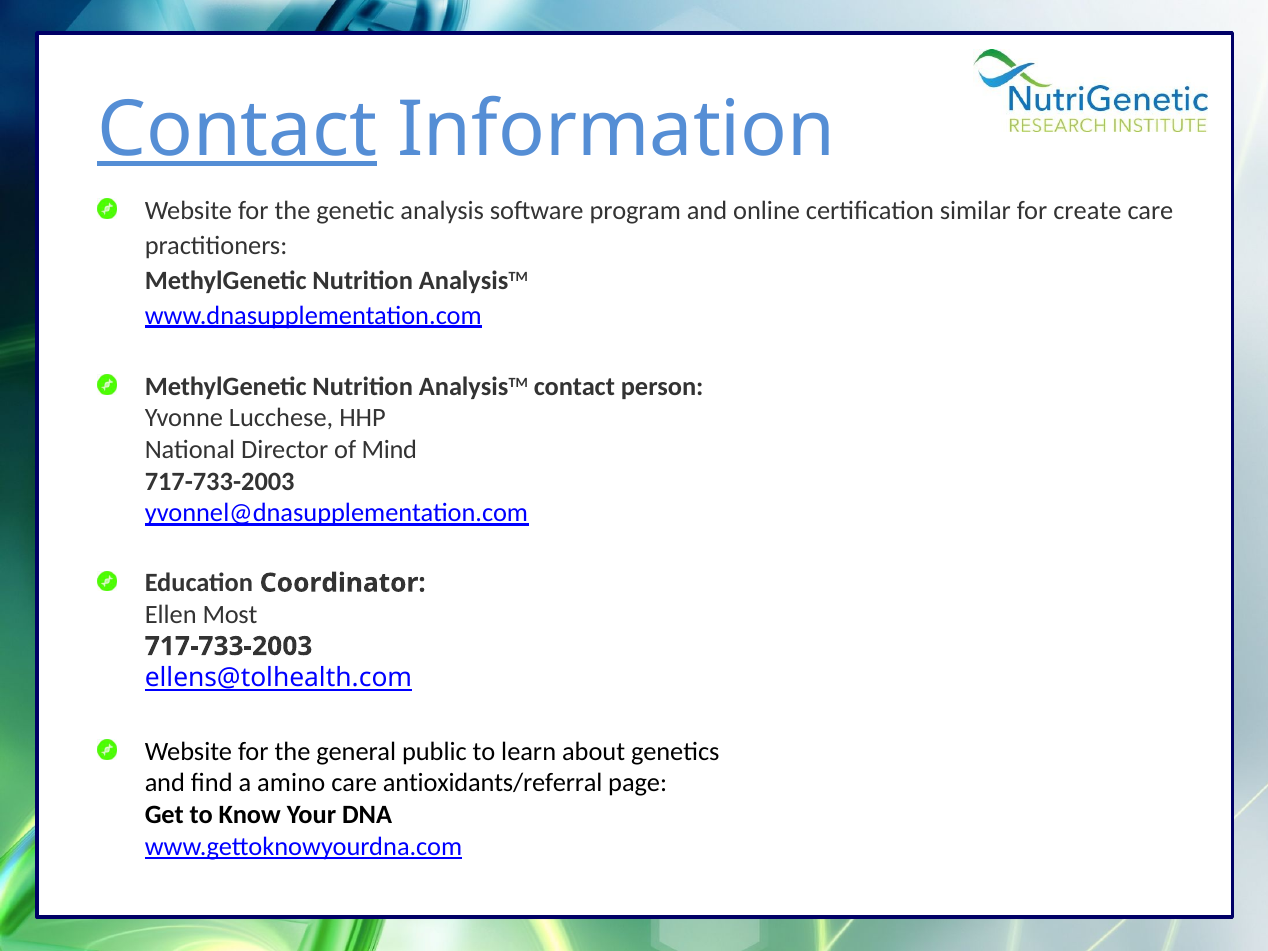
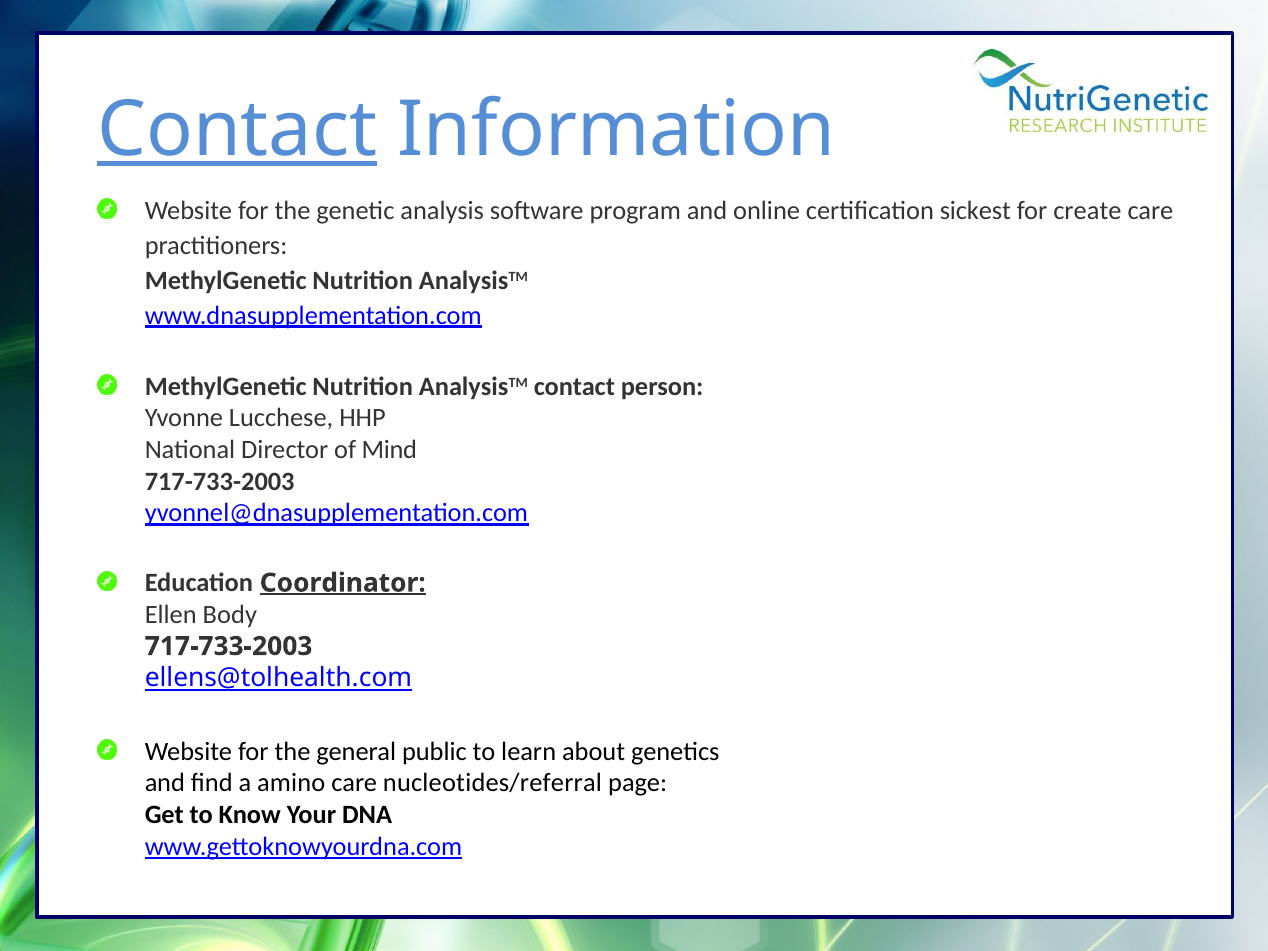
similar: similar -> sickest (975, 211)
Coordinator underline: none -> present (343, 583)
Most: Most -> Body (230, 615)
antioxidants/referral: antioxidants/referral -> nucleotides/referral (492, 783)
